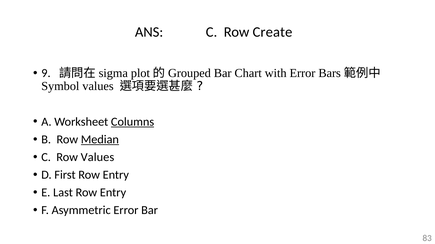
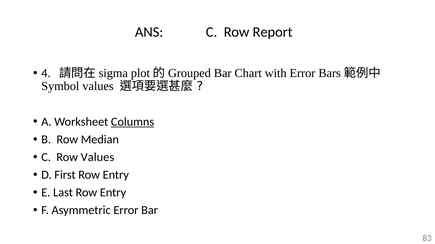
Create: Create -> Report (273, 32)
9: 9 -> 4 (46, 73)
Median underline: present -> none (100, 140)
